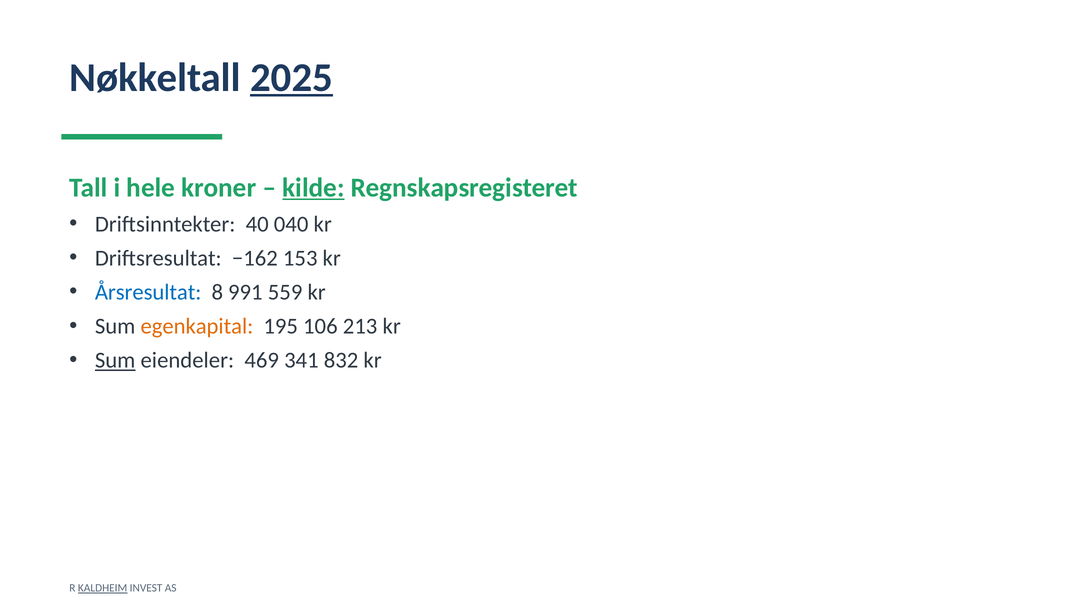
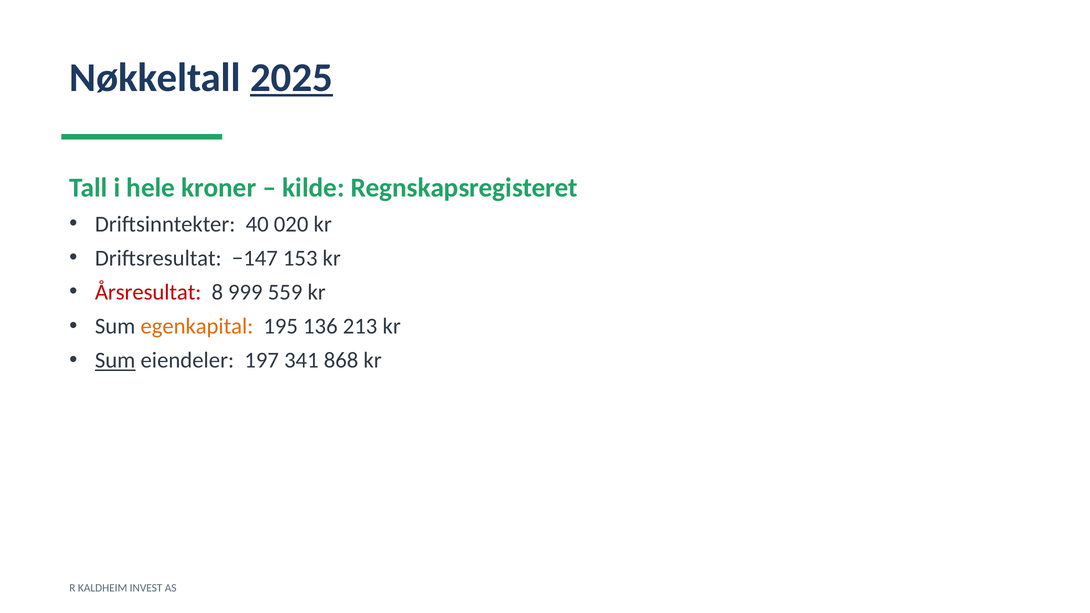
kilde underline: present -> none (313, 188)
040: 040 -> 020 (291, 224)
−162: −162 -> −147 (255, 258)
Årsresultat colour: blue -> red (148, 292)
991: 991 -> 999 (245, 292)
106: 106 -> 136 (320, 326)
469: 469 -> 197 (262, 360)
832: 832 -> 868 (341, 360)
KALDHEIM underline: present -> none (103, 588)
